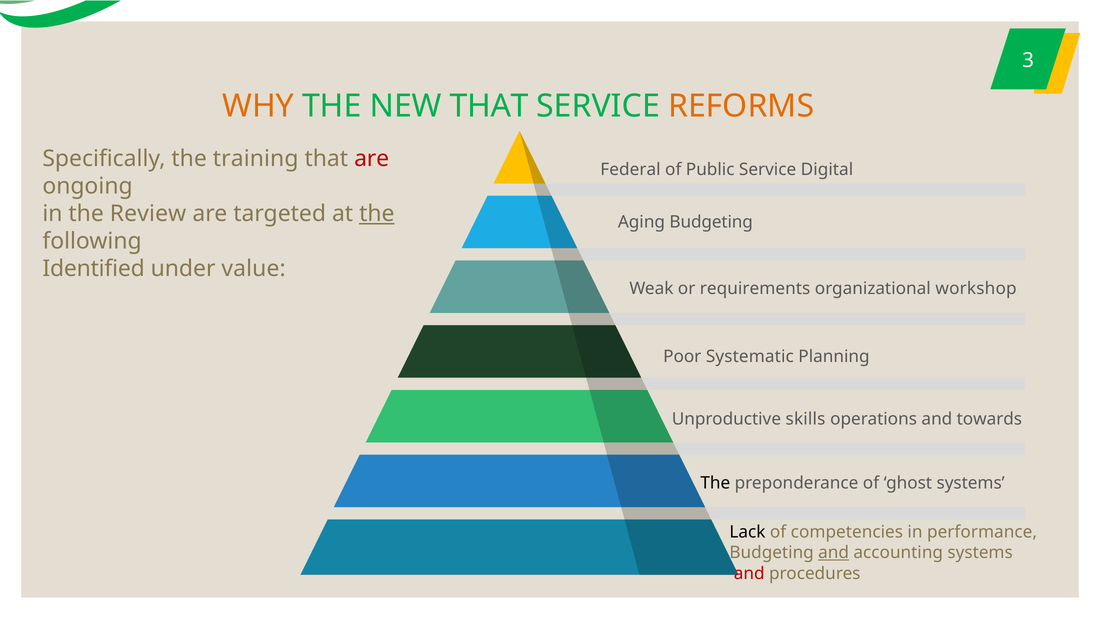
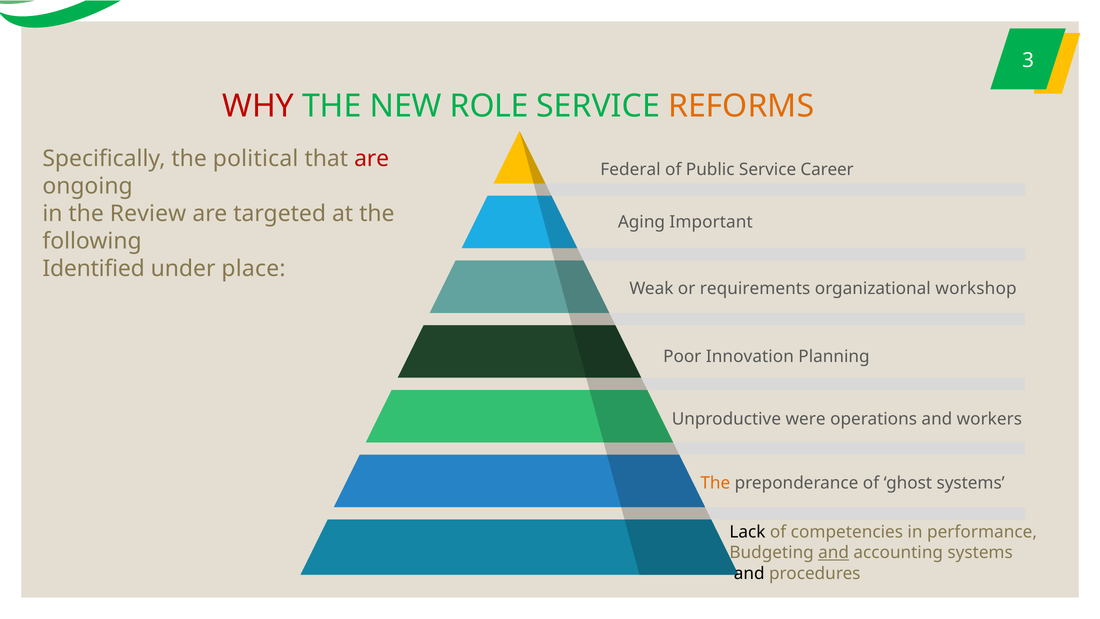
WHY colour: orange -> red (258, 106)
NEW THAT: THAT -> ROLE (489, 106)
training: training -> political (256, 159)
Digital: Digital -> Career (827, 169)
the underline: present -> none (377, 214)
Aging Budgeting: Budgeting -> Important (711, 222)
value: value -> place (254, 269)
Systematic: Systematic -> Innovation (750, 357)
skills: skills -> were (806, 419)
towards: towards -> workers (989, 419)
The colour: black -> orange (715, 483)
and colour: red -> black (749, 573)
